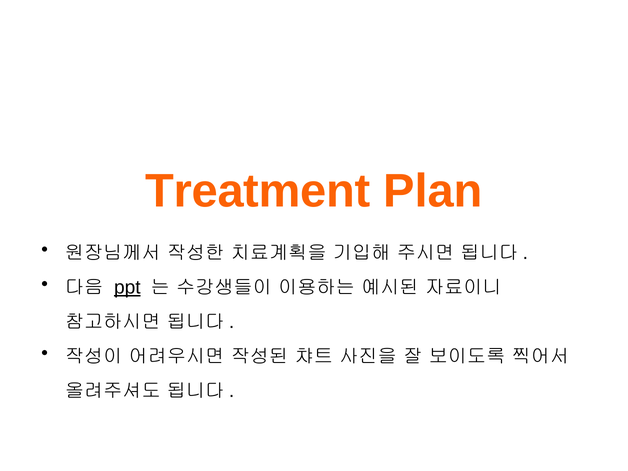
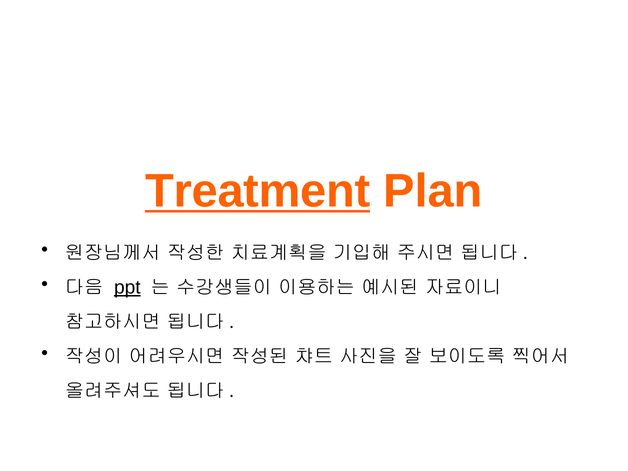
Treatment underline: none -> present (258, 191)
